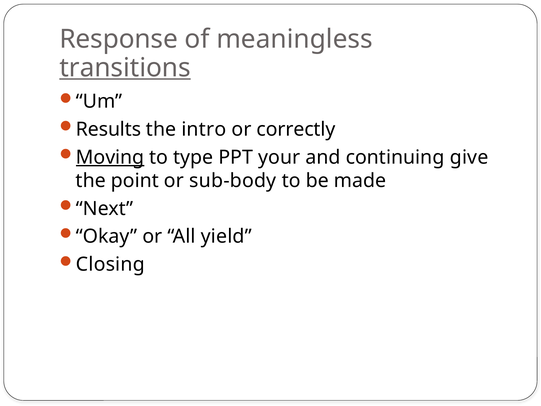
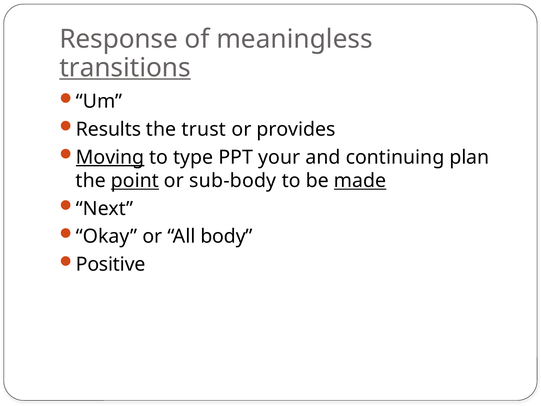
intro: intro -> trust (204, 129)
correctly: correctly -> provides (296, 129)
give: give -> plan (469, 157)
point underline: none -> present (135, 181)
made underline: none -> present (360, 181)
yield: yield -> body (227, 236)
Closing: Closing -> Positive (111, 264)
